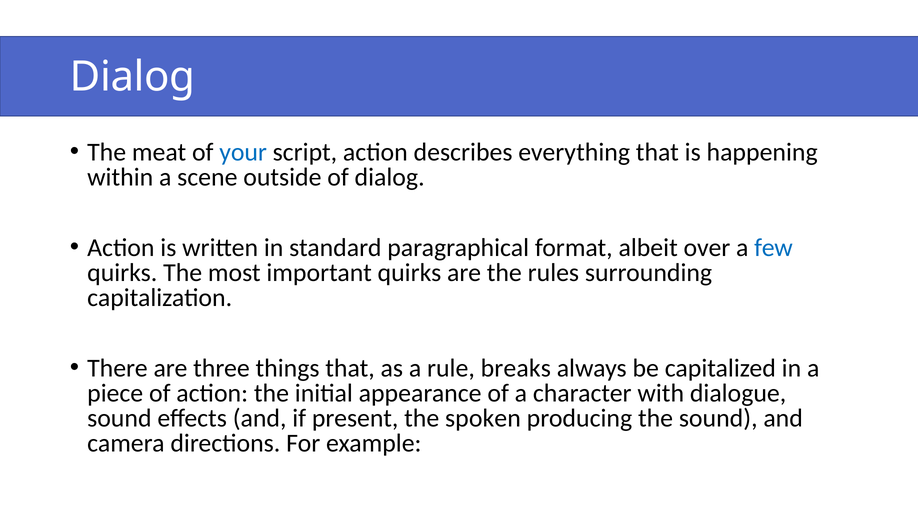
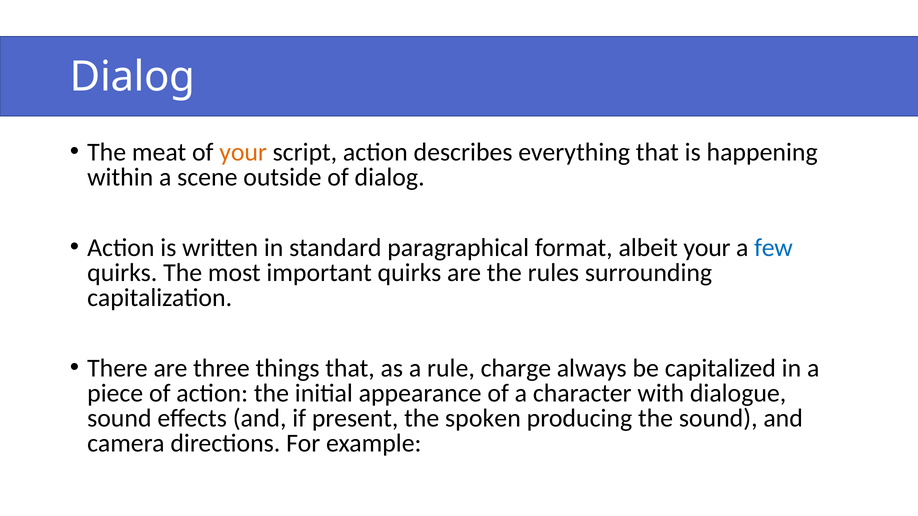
your colour: blue -> orange (243, 152)
albeit over: over -> your (707, 248)
breaks: breaks -> charge (516, 368)
